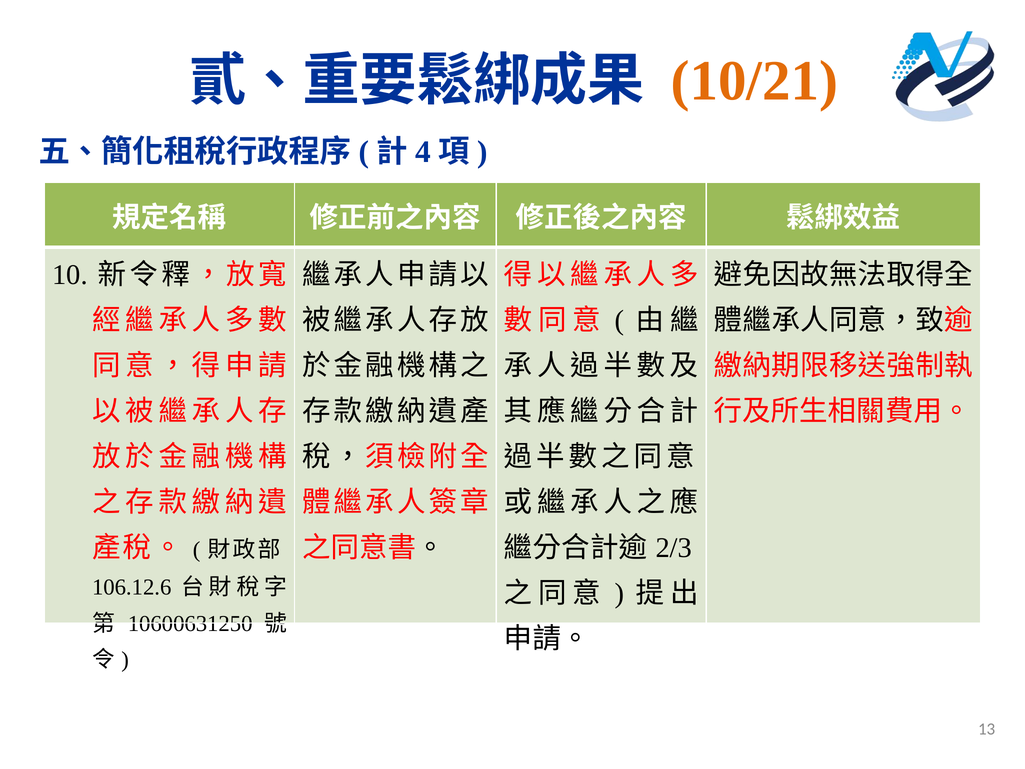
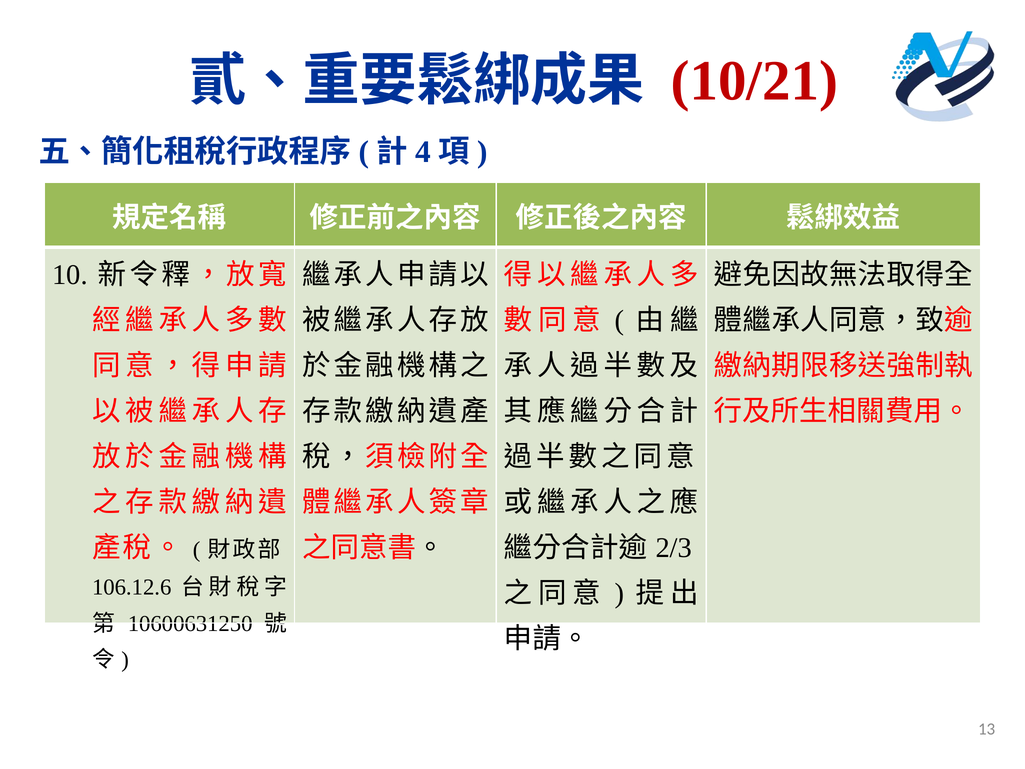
10/21 colour: orange -> red (754, 81)
